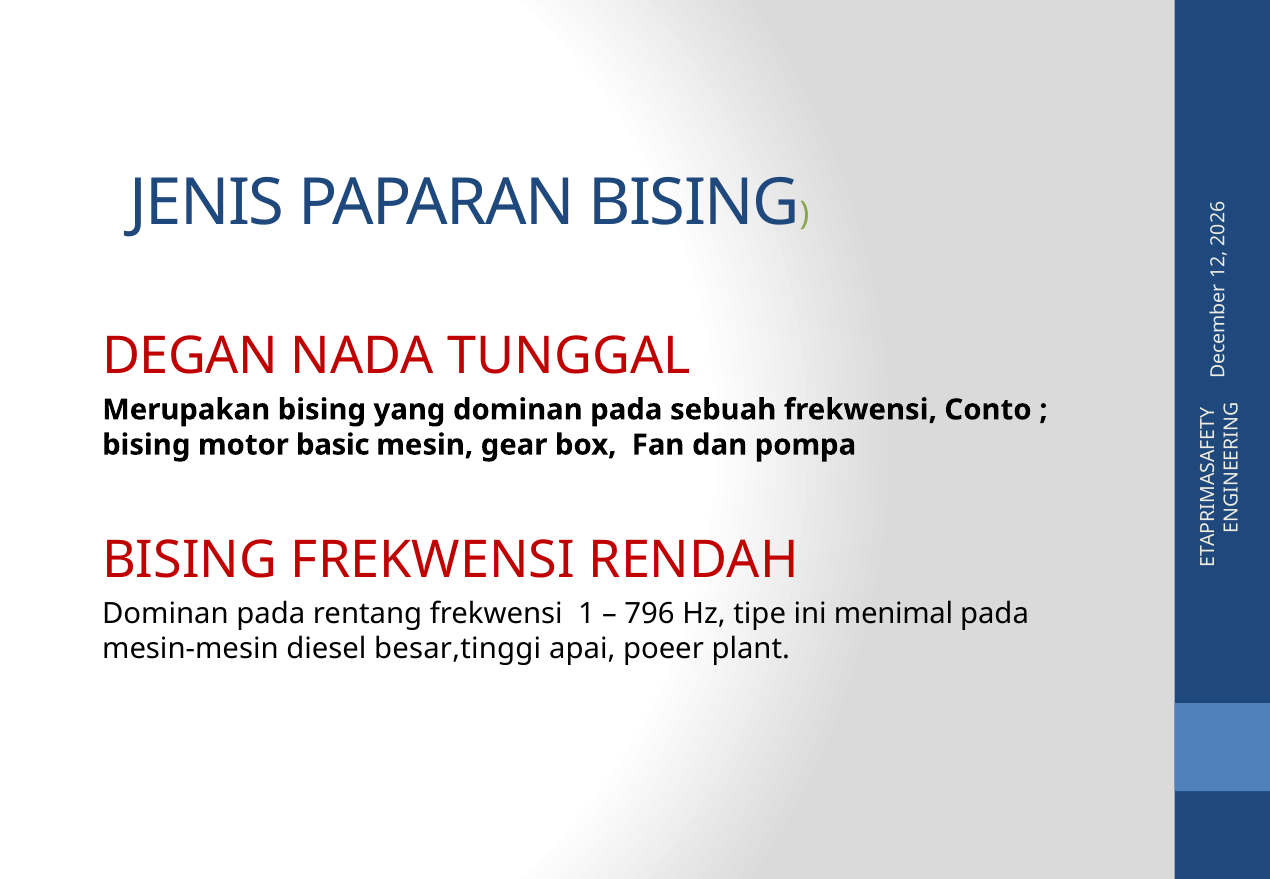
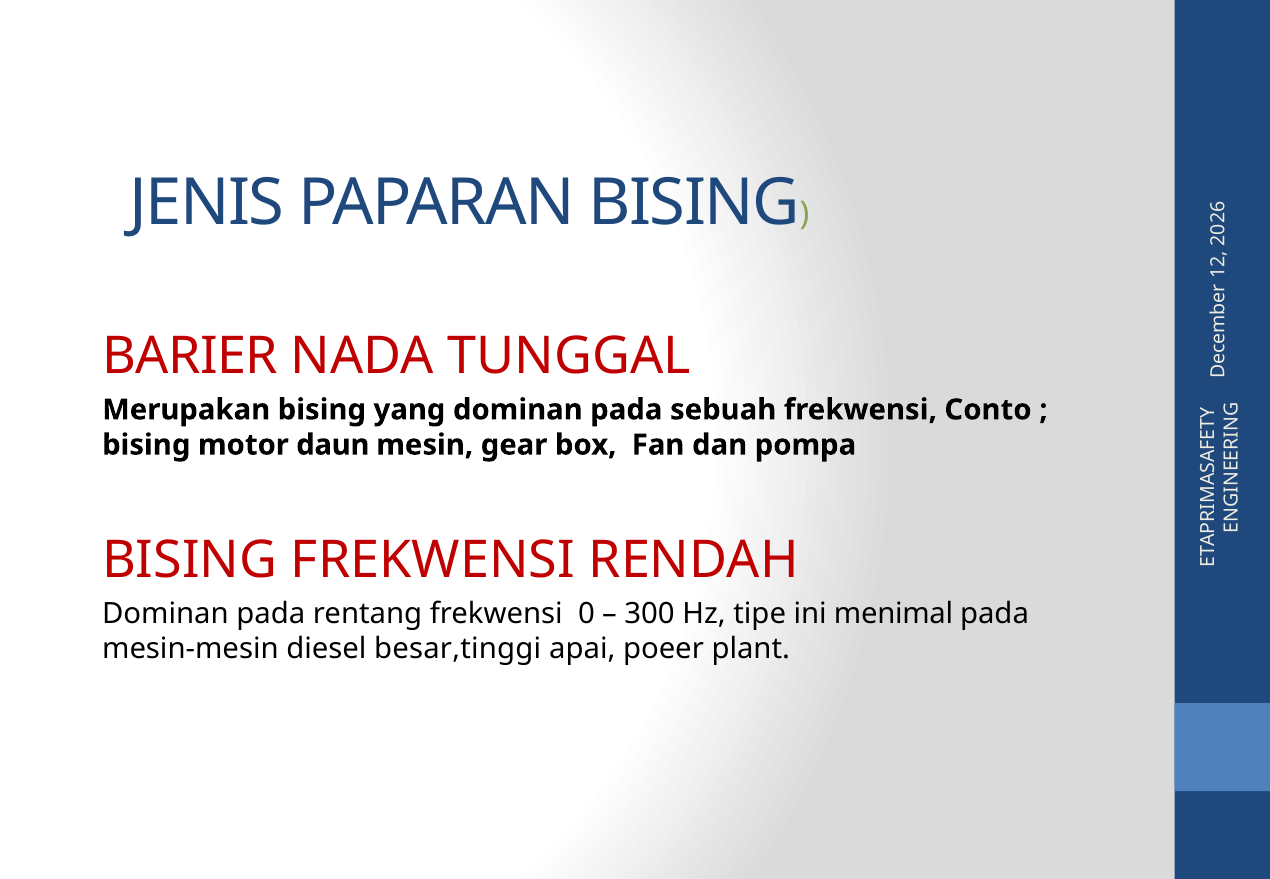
DEGAN: DEGAN -> BARIER (190, 357)
basic: basic -> daun (333, 445)
frekwensi 1: 1 -> 0 (586, 614)
796: 796 -> 300 (650, 614)
